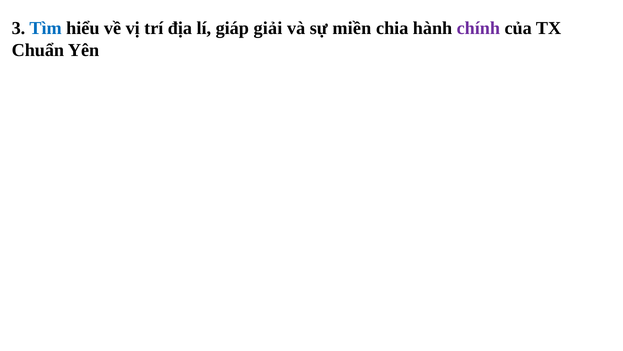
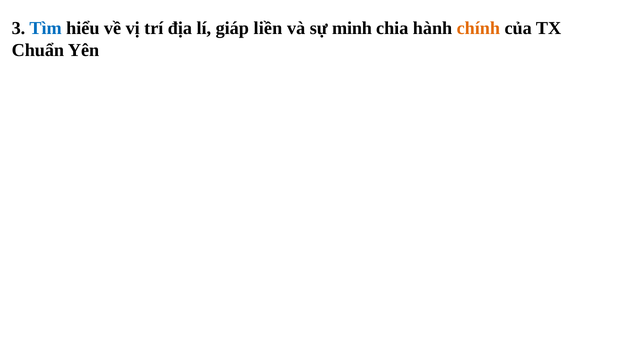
giải: giải -> liền (268, 28)
miền: miền -> minh (352, 28)
chính colour: purple -> orange (478, 28)
